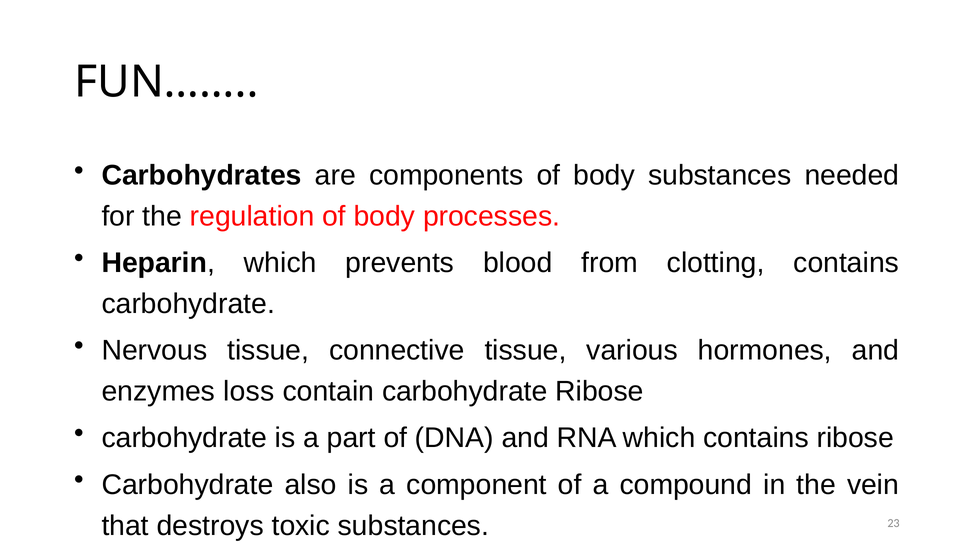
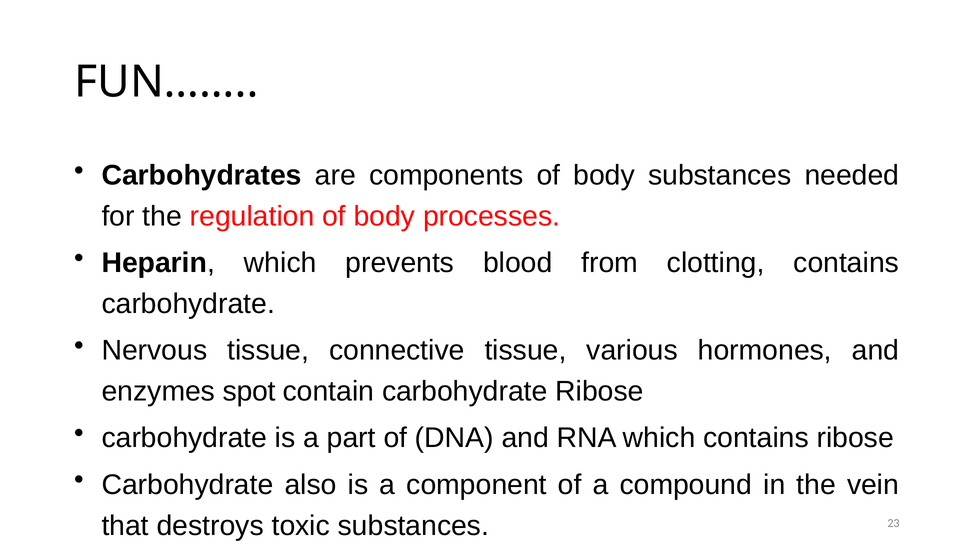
loss: loss -> spot (249, 391)
